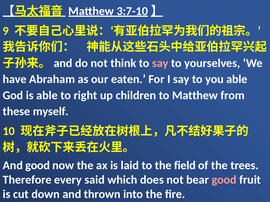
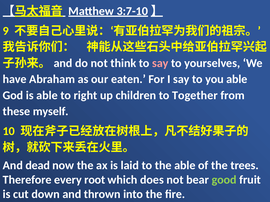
to Matthew: Matthew -> Together (195, 95)
And good: good -> dead (38, 166)
the field: field -> able (185, 166)
said: said -> root (95, 180)
good colour: pink -> light green (224, 180)
